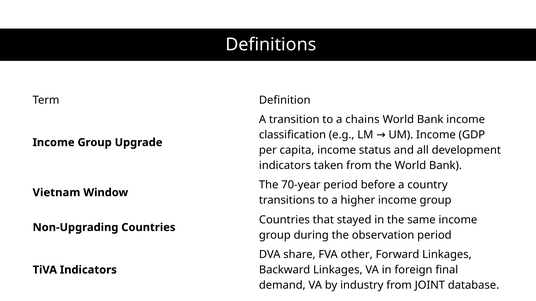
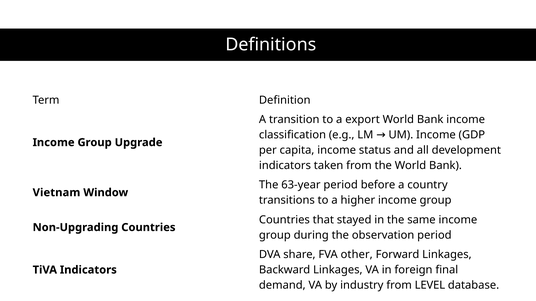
chains: chains -> export (363, 120)
70-year: 70-year -> 63-year (301, 185)
JOINT: JOINT -> LEVEL (430, 286)
